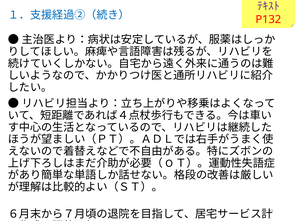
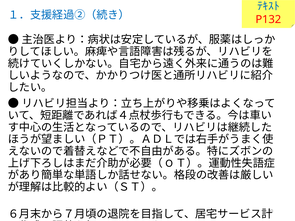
ﾃｷｽﾄ colour: purple -> blue (268, 6)
